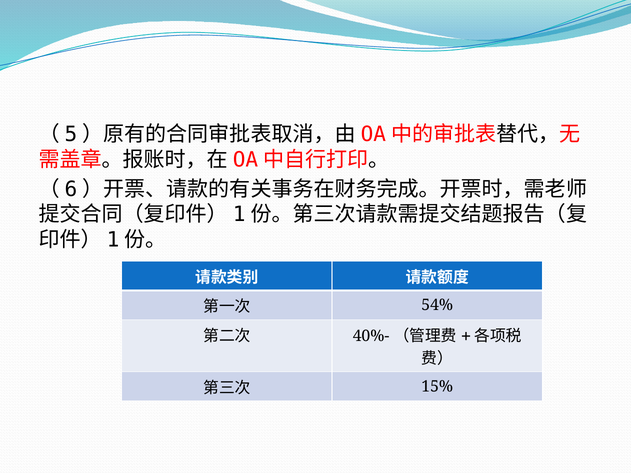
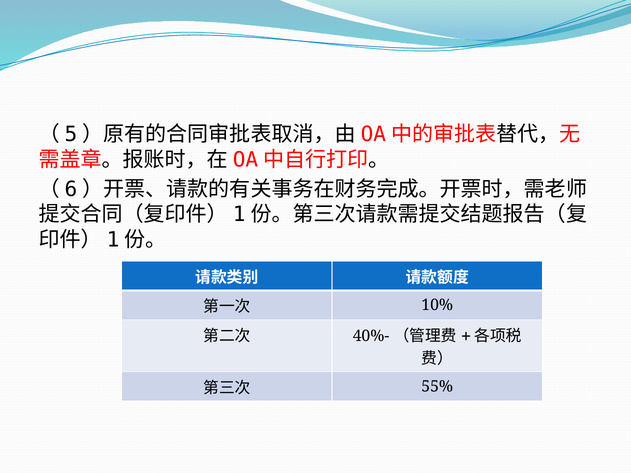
54%: 54% -> 10% (437, 305)
15%: 15% -> 55% (437, 387)
